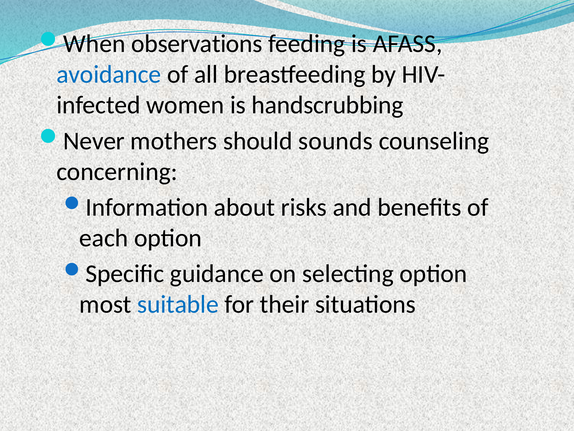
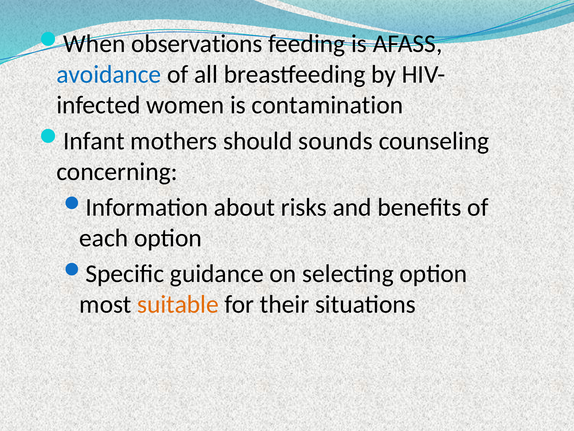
handscrubbing: handscrubbing -> contamination (327, 105)
Never: Never -> Infant (94, 141)
suitable colour: blue -> orange (178, 304)
